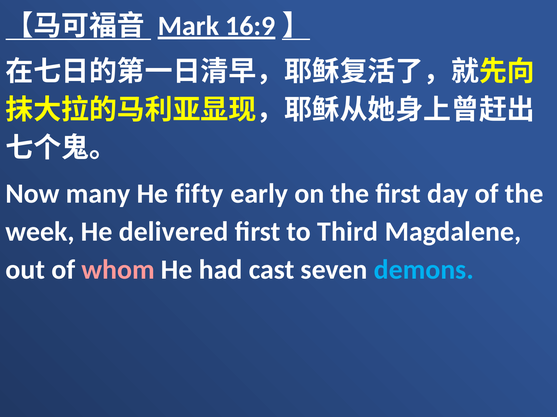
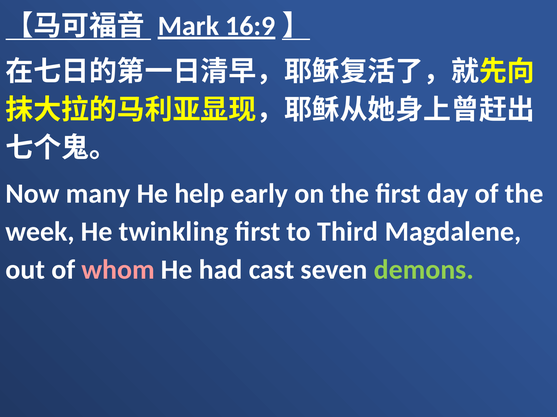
fifty: fifty -> help (200, 194)
delivered: delivered -> twinkling (174, 232)
demons colour: light blue -> light green (424, 270)
